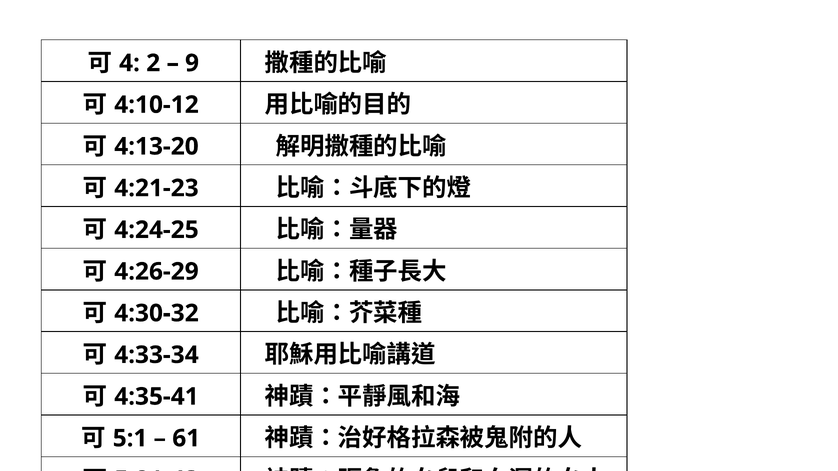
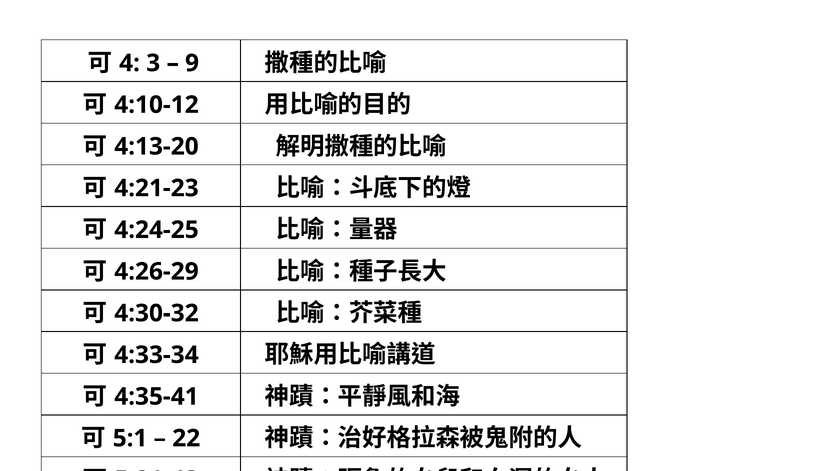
2: 2 -> 3 (153, 63)
61: 61 -> 22 (186, 439)
